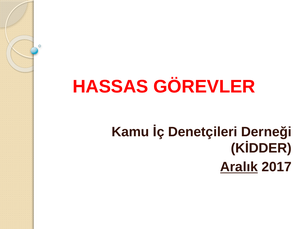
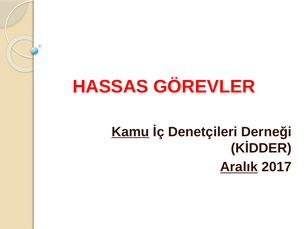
Kamu underline: none -> present (130, 132)
